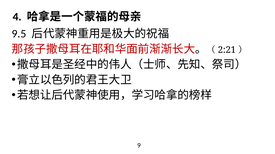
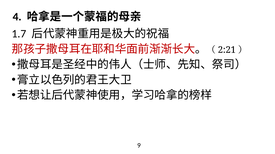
9.5: 9.5 -> 1.7 (19, 34)
